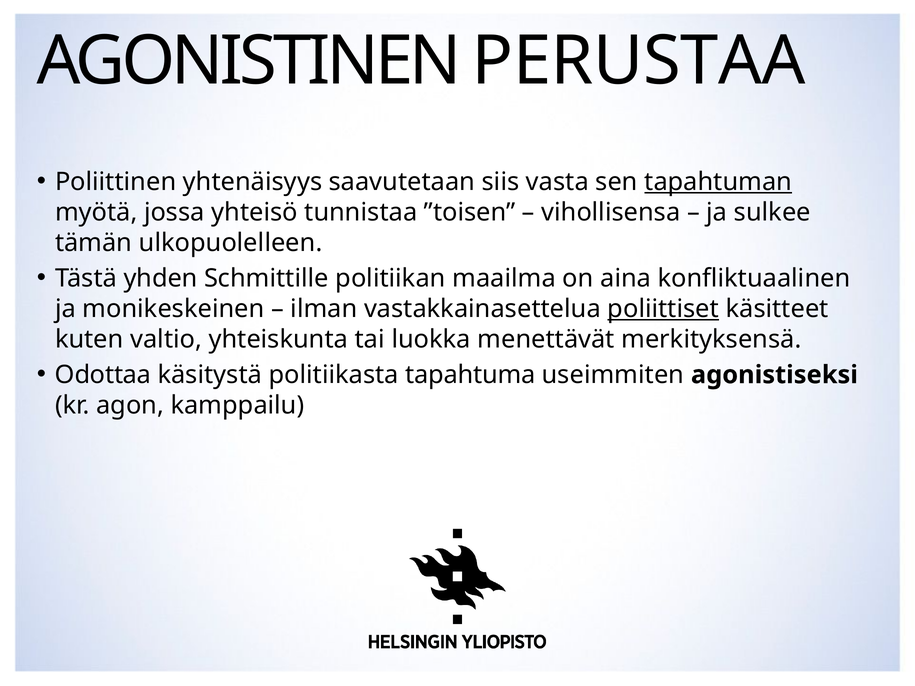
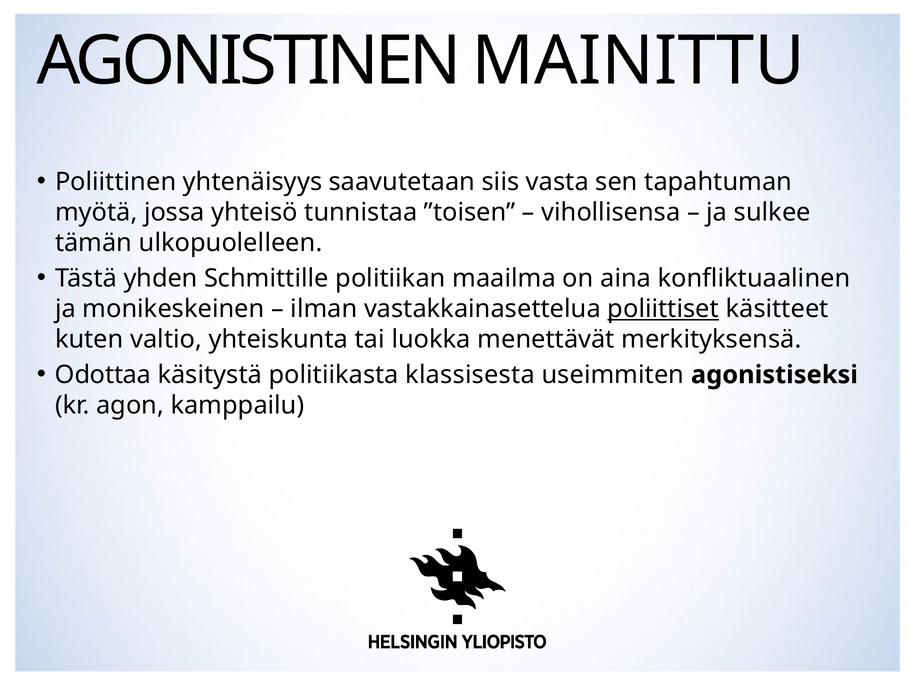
PERUSTAA: PERUSTAA -> MAINITTU (638, 61)
tapahtuman underline: present -> none (718, 182)
tapahtuma: tapahtuma -> klassisesta (470, 375)
